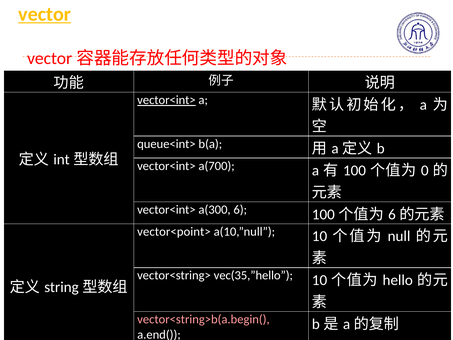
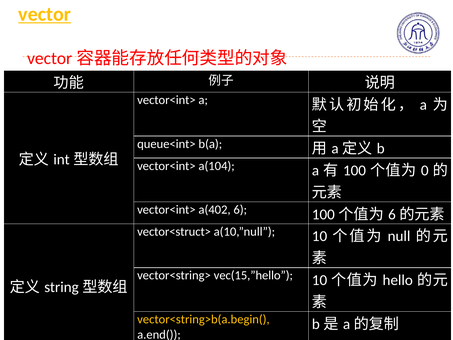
vector<int> underline: present -> none (166, 100)
a(700: a(700 -> a(104 (217, 166)
a(300: a(300 -> a(402 (215, 210)
vector<point>: vector<point> -> vector<struct> (174, 231)
vec(35,”hello: vec(35,”hello -> vec(15,”hello (253, 275)
vector<string>b(a.begin( colour: pink -> yellow (203, 319)
